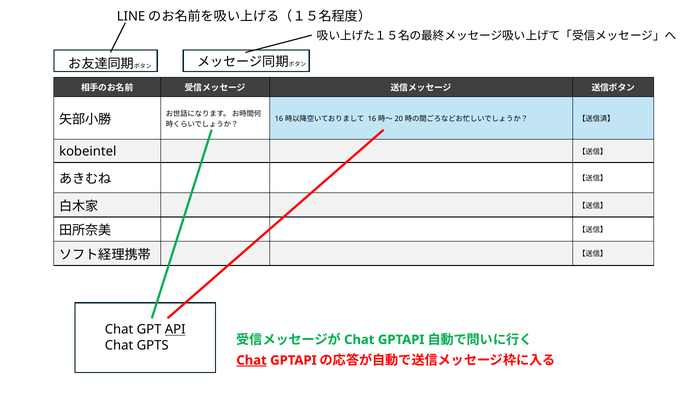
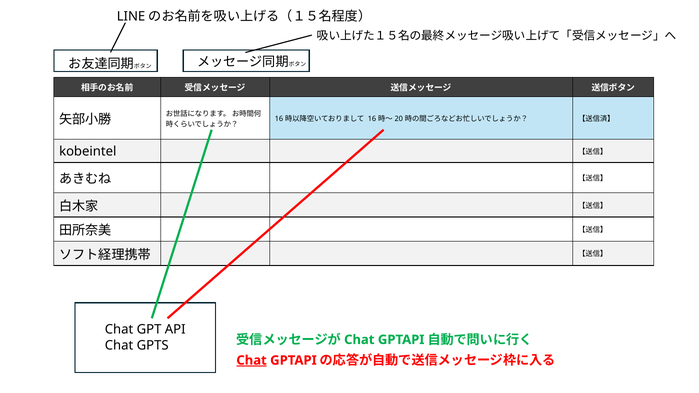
API underline: present -> none (175, 330)
